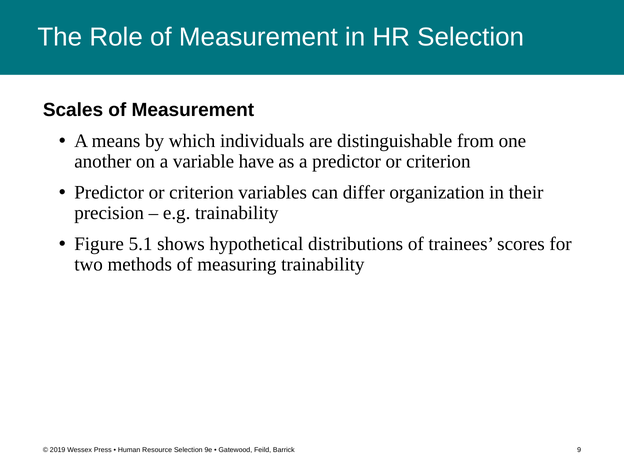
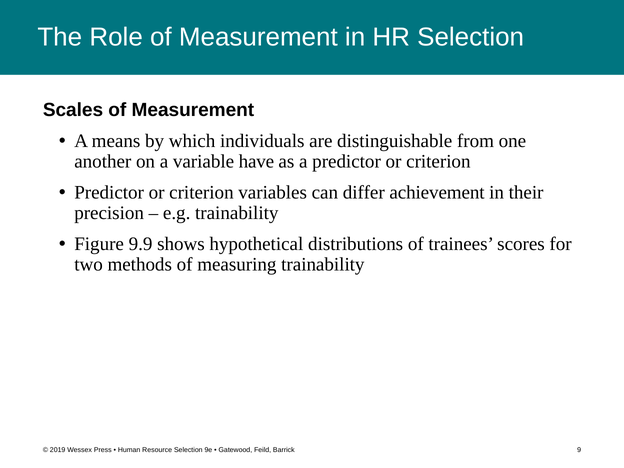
organization: organization -> achievement (437, 193)
5.1: 5.1 -> 9.9 (141, 244)
